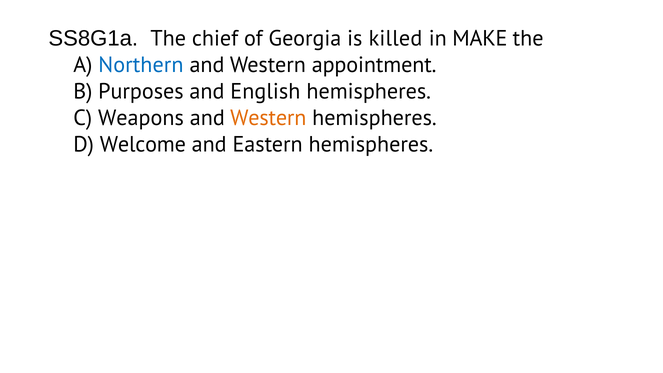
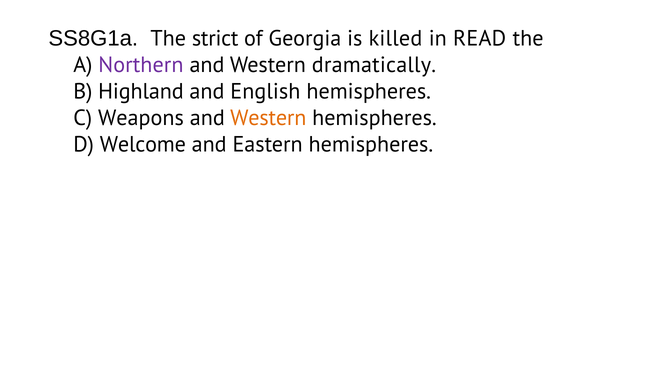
chief: chief -> strict (215, 38)
MAKE: MAKE -> READ (480, 38)
Northern colour: blue -> purple (141, 65)
appointment: appointment -> dramatically (374, 65)
Purposes: Purposes -> Highland (141, 92)
